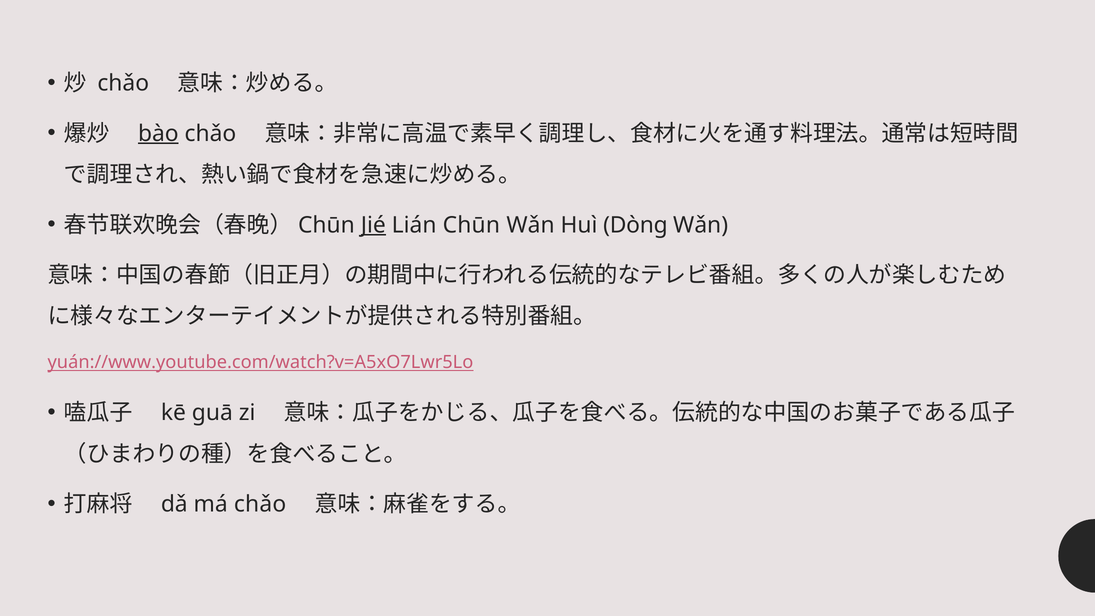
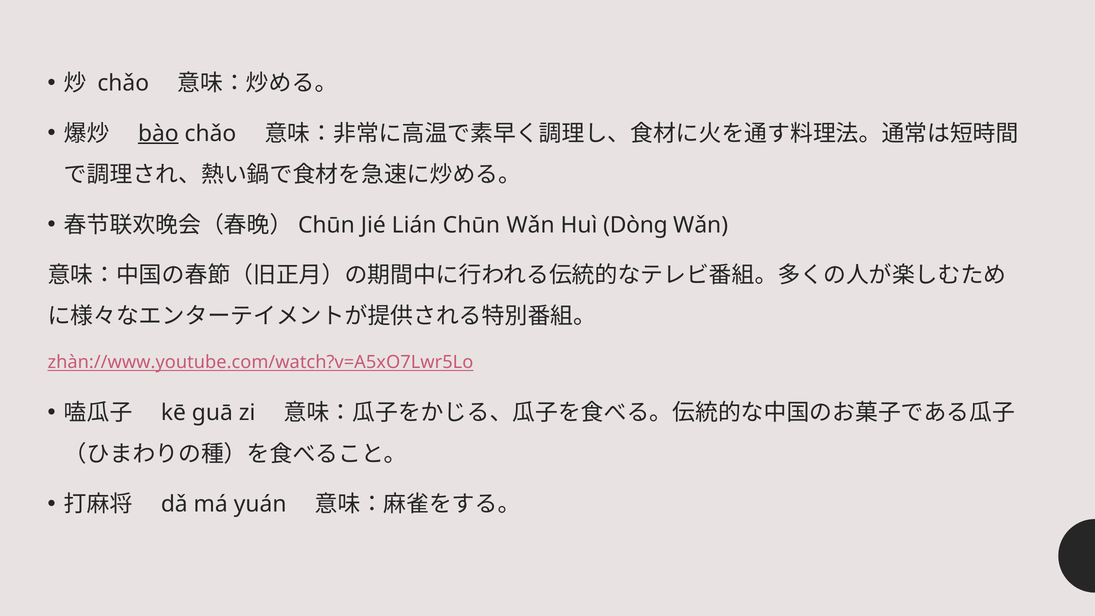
Jié underline: present -> none (373, 225)
yuán://www.youtube.com/watch?v=A5xO7Lwr5Lo: yuán://www.youtube.com/watch?v=A5xO7Lwr5Lo -> zhàn://www.youtube.com/watch?v=A5xO7Lwr5Lo (260, 362)
má chǎo: chǎo -> yuán (260, 504)
